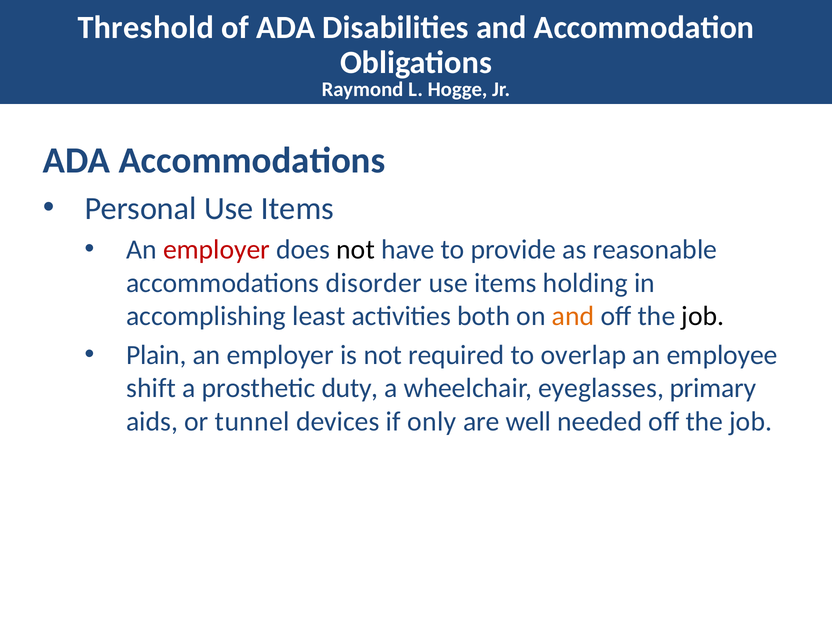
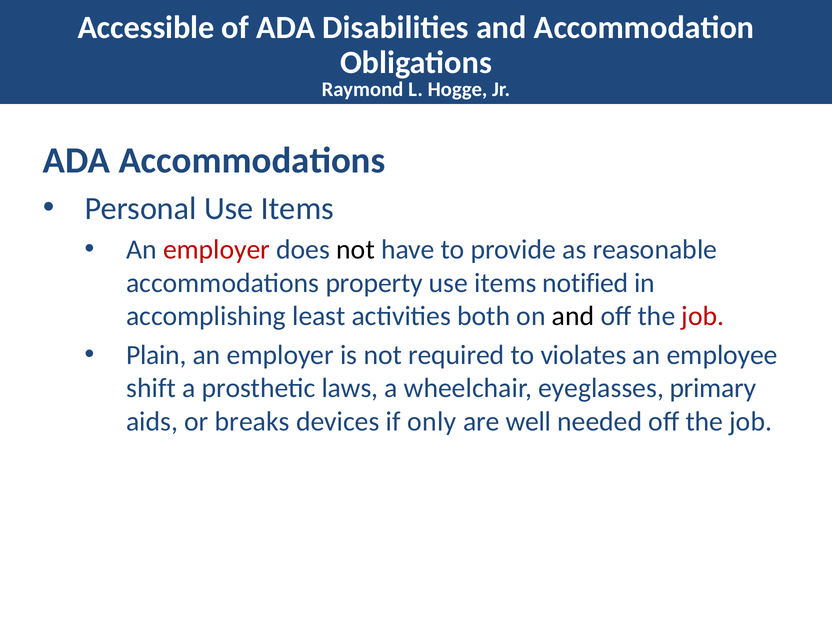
Threshold: Threshold -> Accessible (146, 27)
disorder: disorder -> property (374, 283)
holding: holding -> notified (585, 283)
and colour: orange -> black (573, 316)
job colour: black -> red (703, 316)
overlap: overlap -> violates (584, 355)
duty: duty -> laws (350, 388)
tunnel: tunnel -> breaks (252, 422)
